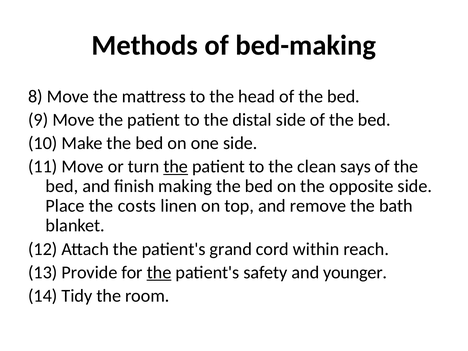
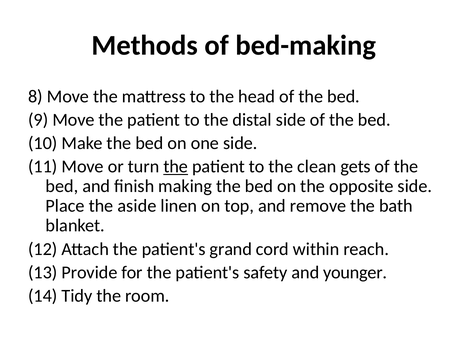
says: says -> gets (356, 167)
costs: costs -> aside (137, 206)
the underline: present -> none (159, 272)
